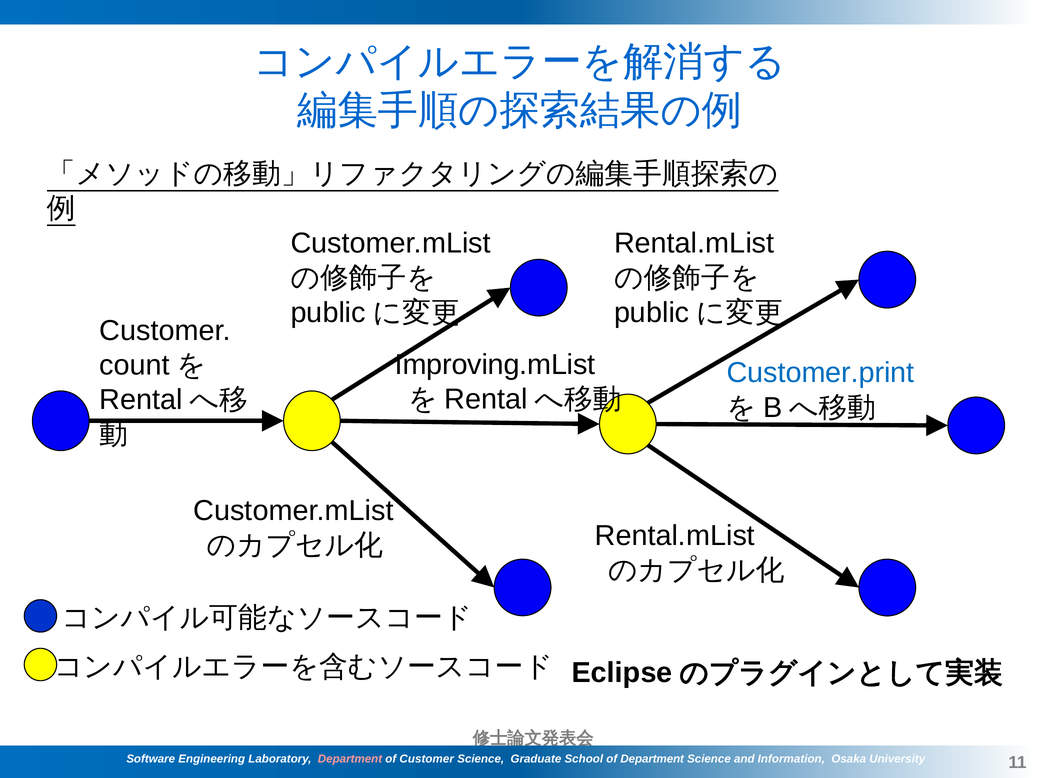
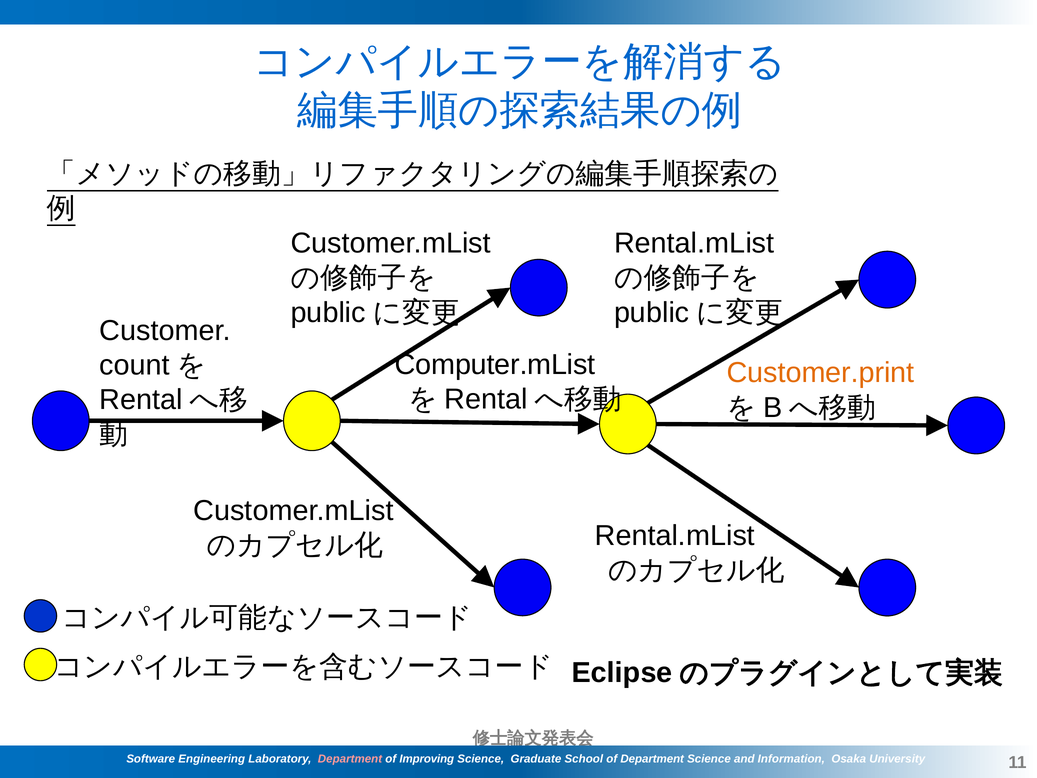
Improving.mList: Improving.mList -> Computer.mList (495, 365)
Customer.print colour: blue -> orange (821, 373)
of Customer: Customer -> Improving (427, 759)
